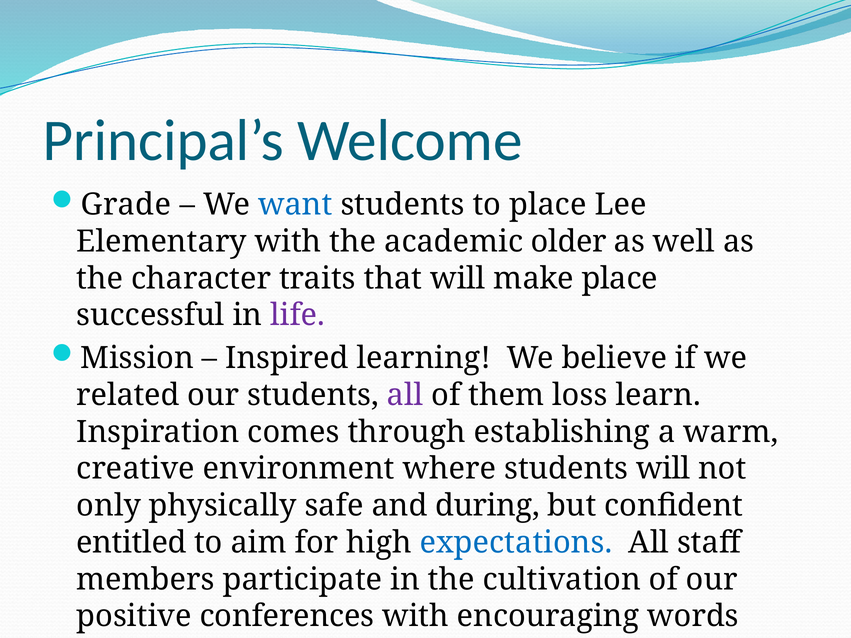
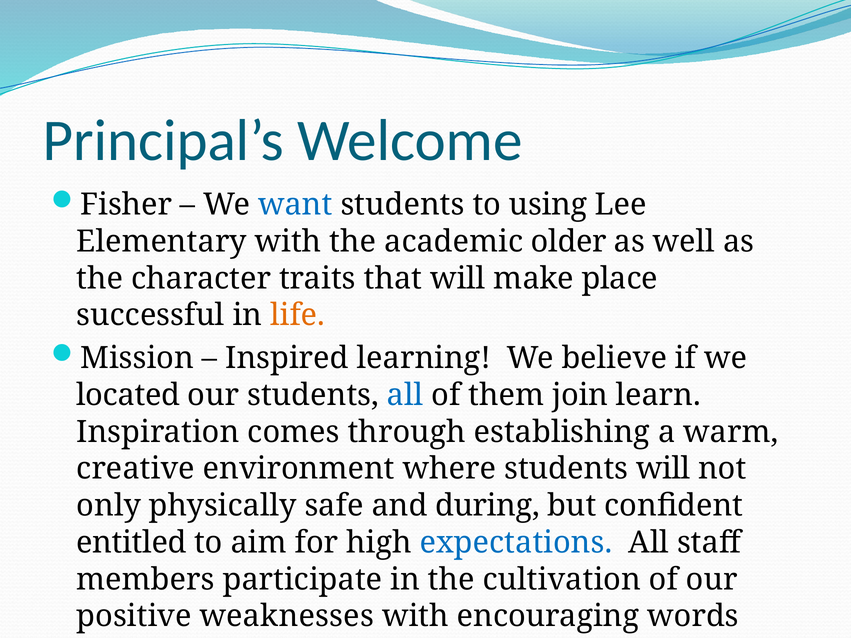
Grade: Grade -> Fisher (126, 205)
to place: place -> using (548, 205)
life colour: purple -> orange (298, 315)
related: related -> located (128, 395)
all colour: purple -> blue (405, 395)
loss: loss -> join (580, 395)
conferences: conferences -> weaknesses (287, 616)
